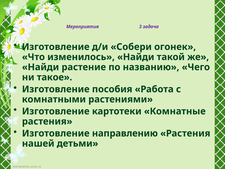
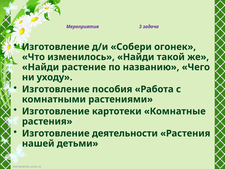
такое: такое -> уходу (55, 77)
направлению: направлению -> деятельности (125, 133)
